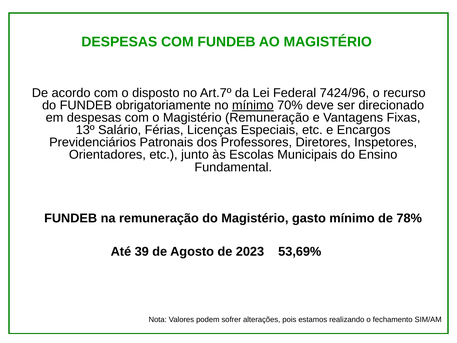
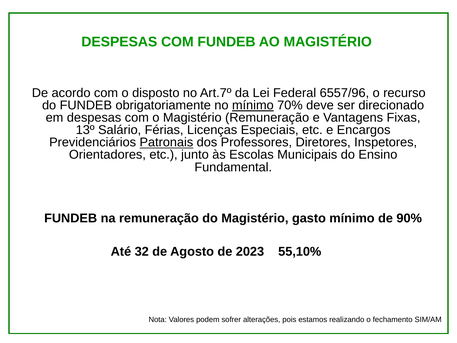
7424/96: 7424/96 -> 6557/96 (344, 93)
Patronais underline: none -> present (166, 142)
78%: 78% -> 90% (409, 218)
39: 39 -> 32 (142, 251)
53,69%: 53,69% -> 55,10% (300, 251)
